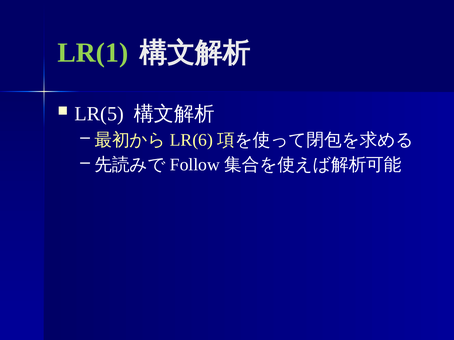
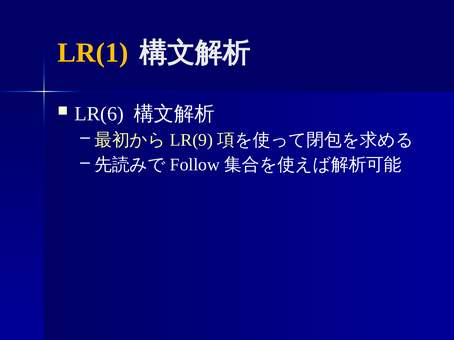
LR(1 colour: light green -> yellow (93, 53)
LR(5: LR(5 -> LR(6 (99, 114)
LR(6: LR(6 -> LR(9 (191, 140)
